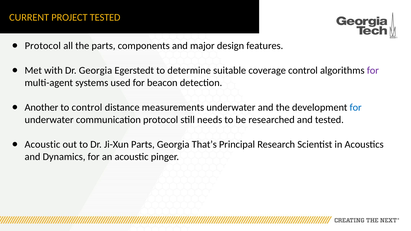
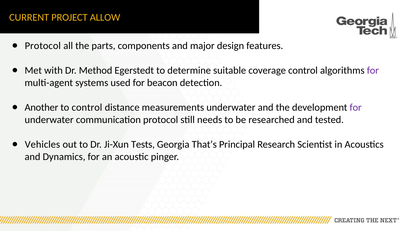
PROJECT TESTED: TESTED -> ALLOW (105, 17)
Dr Georgia: Georgia -> Method (96, 70)
for colour: blue -> purple (356, 107)
Acoustic: Acoustic -> Vehicles (42, 144)
Ji-Xun Parts: Parts -> Tests (143, 144)
